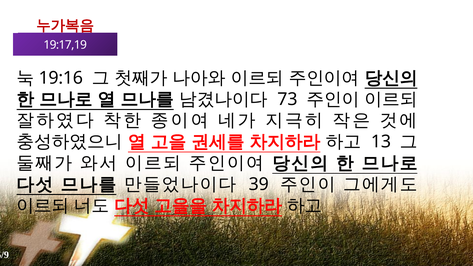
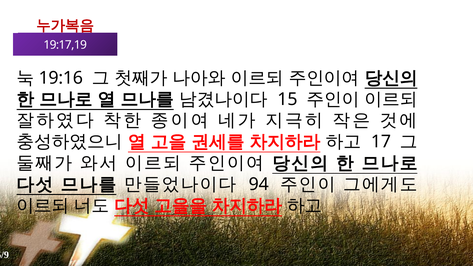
73: 73 -> 15 (287, 99)
13: 13 -> 17 (381, 142)
39: 39 -> 94 (259, 184)
